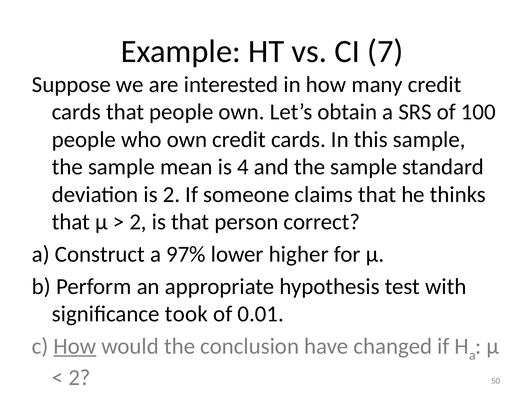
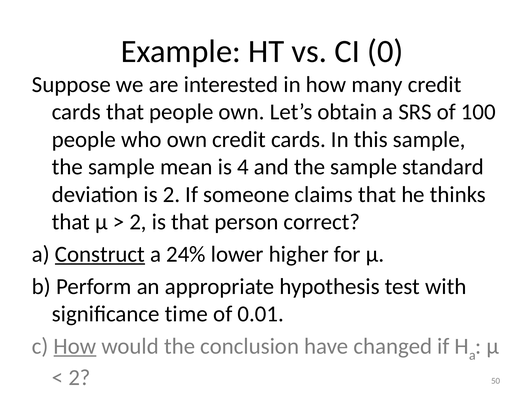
7: 7 -> 0 (385, 51)
Construct underline: none -> present (100, 254)
97%: 97% -> 24% (186, 254)
took: took -> time (186, 314)
